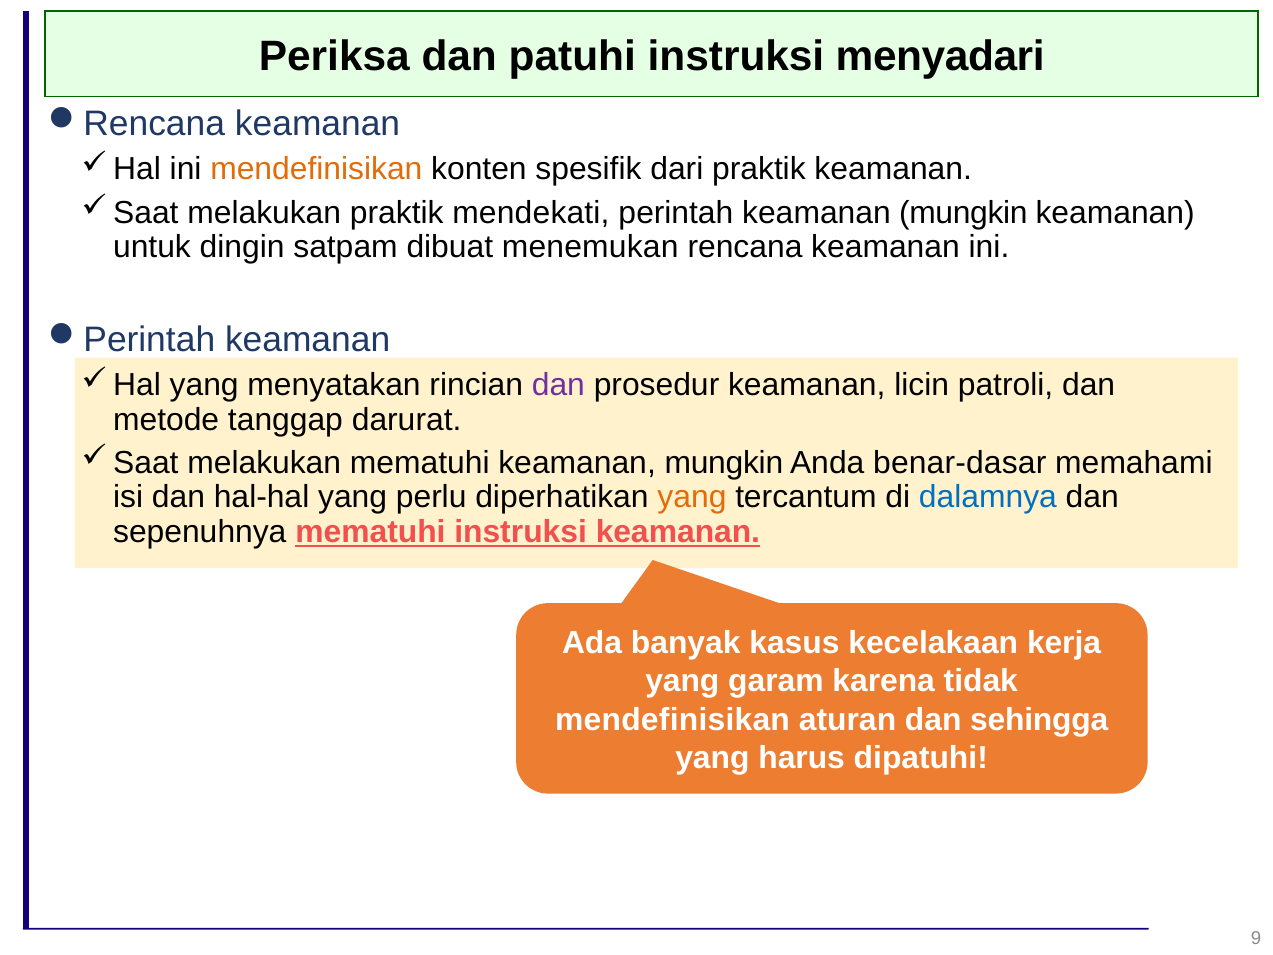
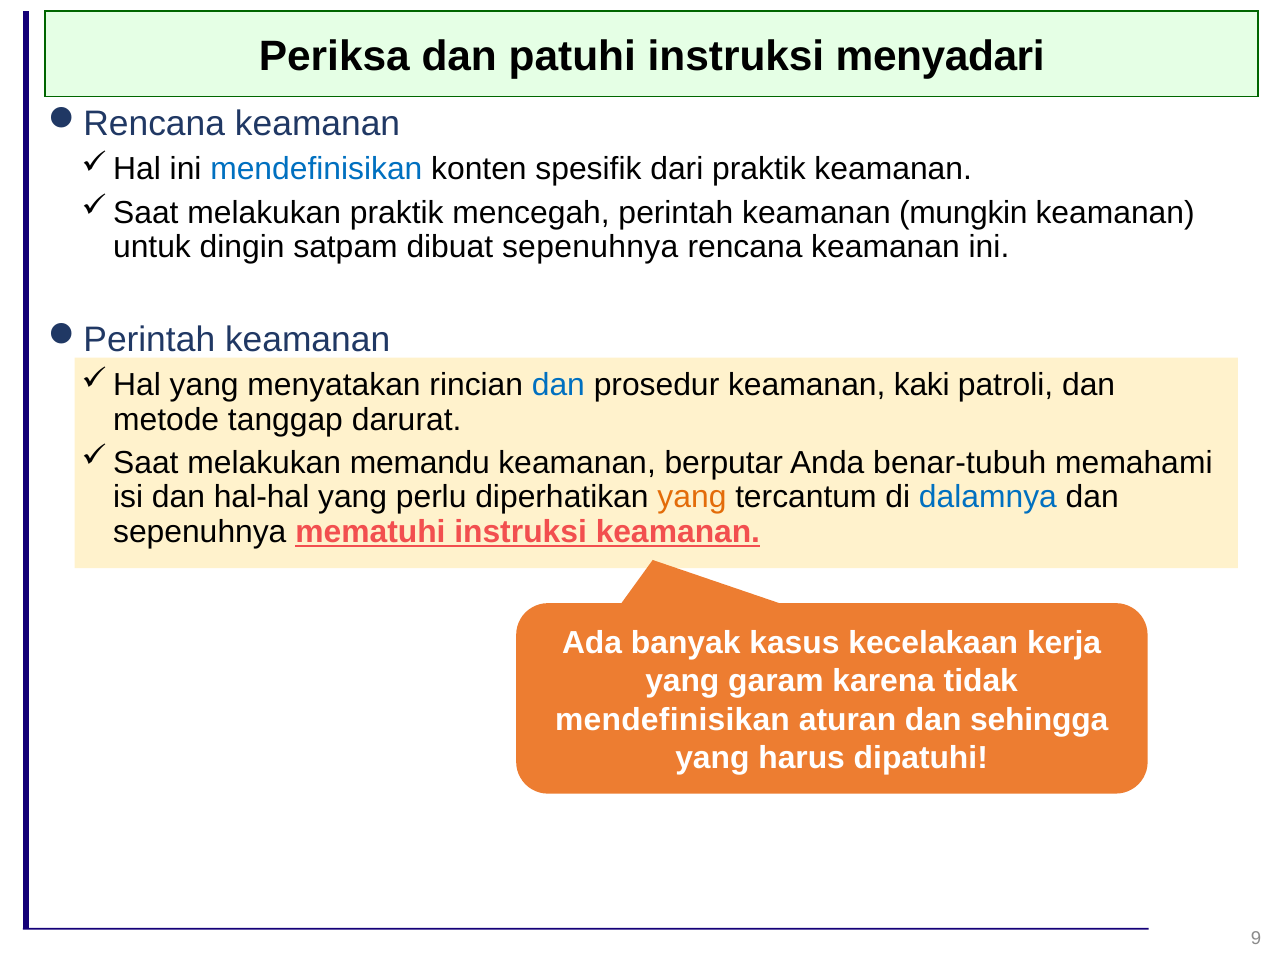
mendefinisikan colour: orange -> blue (316, 169)
mendekati: mendekati -> mencegah (531, 213)
dibuat menemukan: menemukan -> sepenuhnya (590, 247)
dan colour: purple -> blue (558, 385)
licin: licin -> kaki (922, 385)
melakukan mematuhi: mematuhi -> memandu (420, 463)
mungkin: mungkin -> berputar (724, 463)
benar-dasar: benar-dasar -> benar-tubuh (960, 463)
